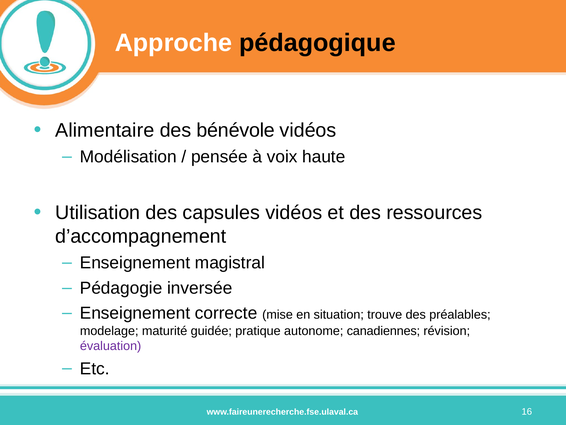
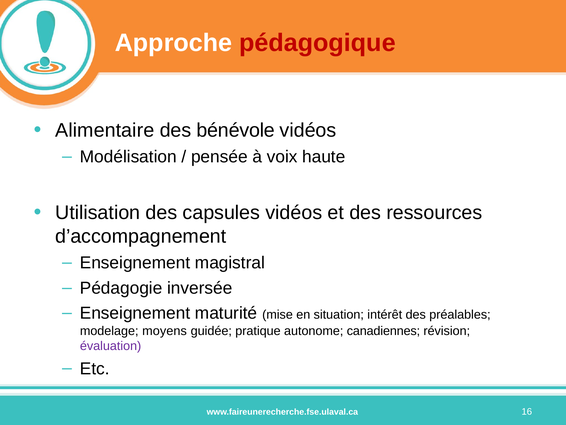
pédagogique colour: black -> red (317, 43)
correcte: correcte -> maturité (226, 313)
trouve: trouve -> intérêt (385, 314)
maturité: maturité -> moyens (165, 330)
